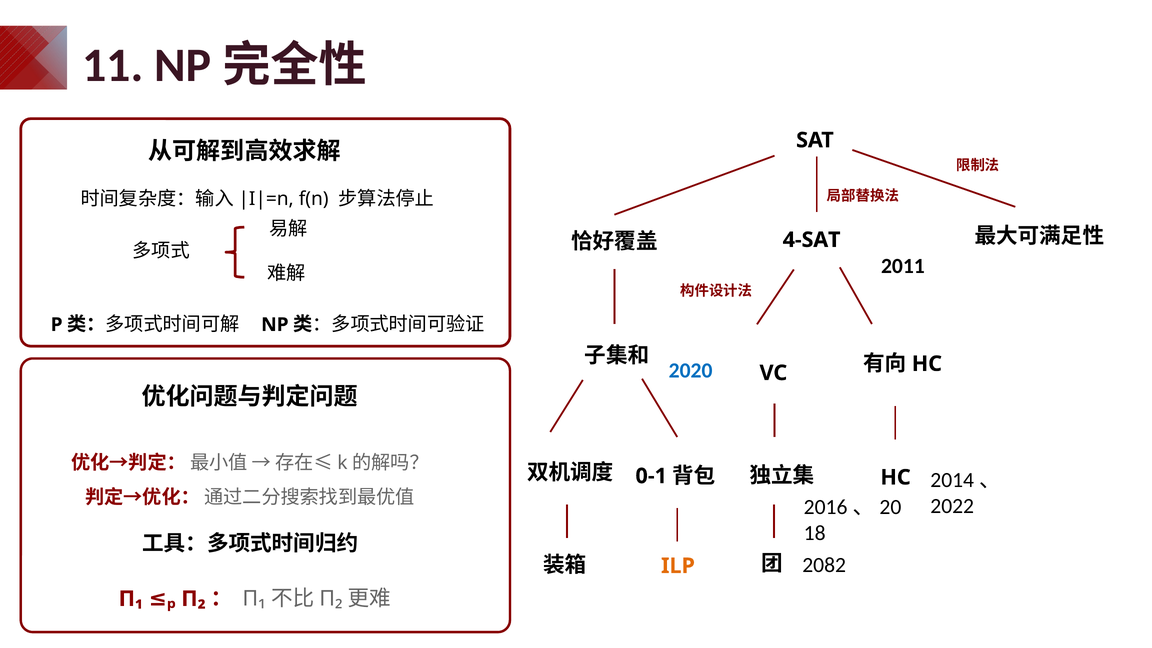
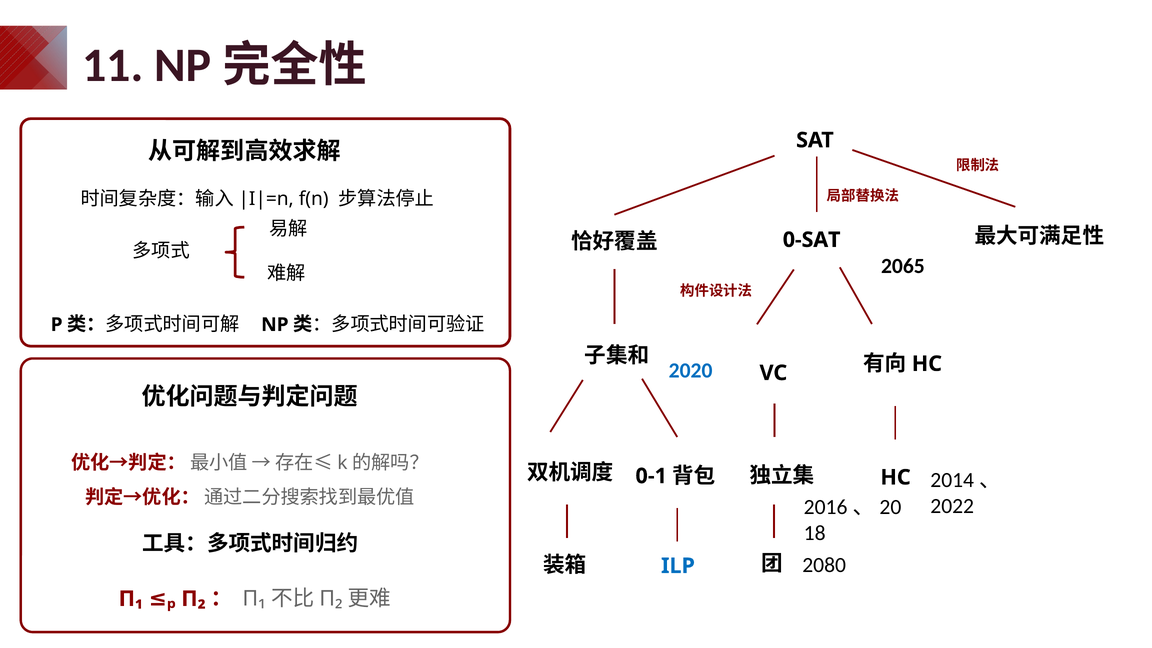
4-SAT: 4-SAT -> 0-SAT (812, 240)
2011: 2011 -> 2065 (903, 266)
2082: 2082 -> 2080 (824, 565)
ILP colour: orange -> blue (678, 566)
